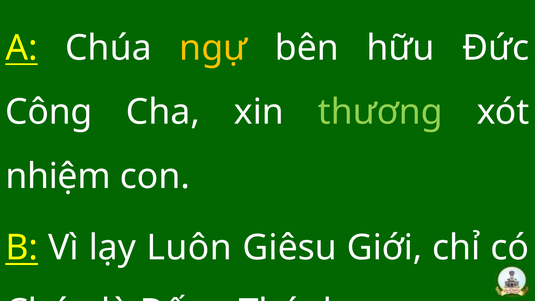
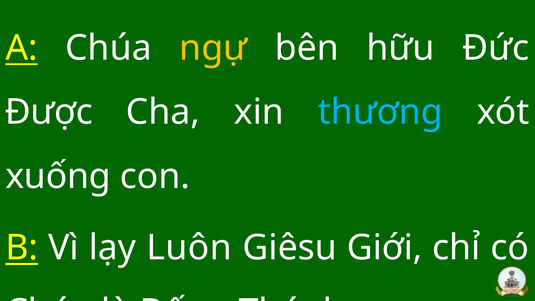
Công: Công -> Được (49, 112)
thương colour: light green -> light blue (380, 112)
nhiệm: nhiệm -> xuống (58, 176)
